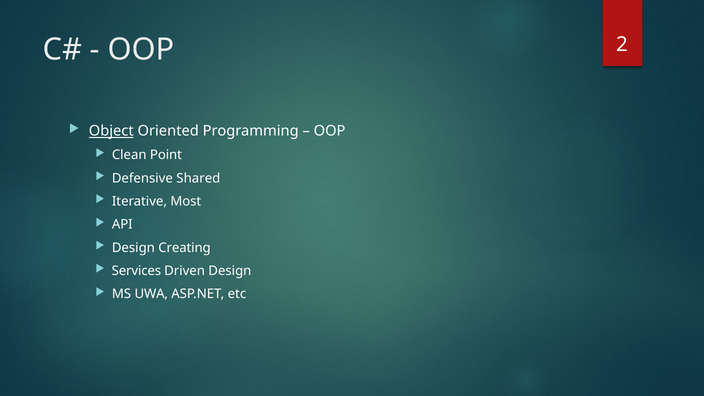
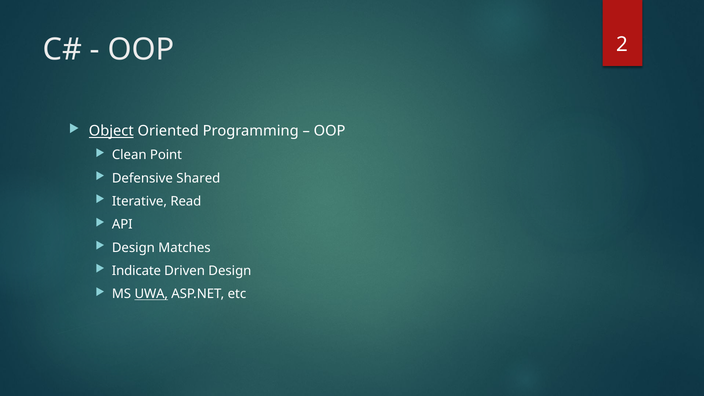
Most: Most -> Read (186, 201)
Creating: Creating -> Matches (184, 248)
Services: Services -> Indicate (136, 271)
UWA underline: none -> present (151, 294)
